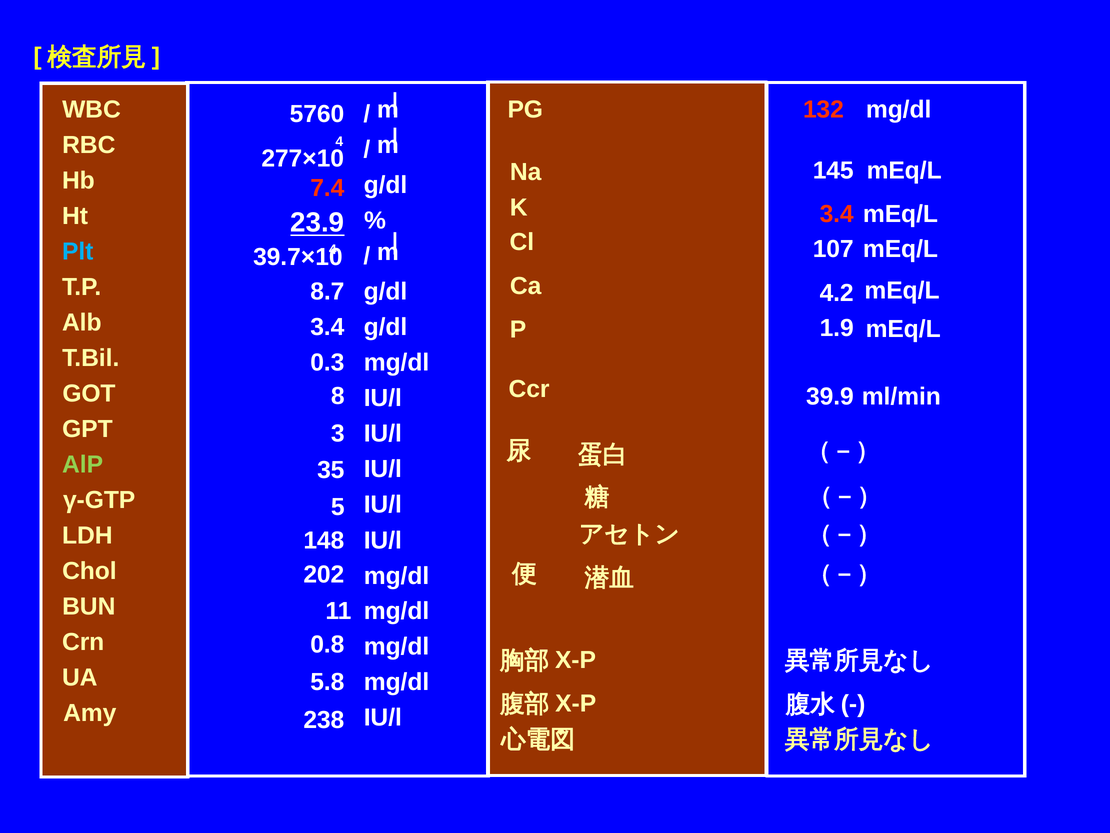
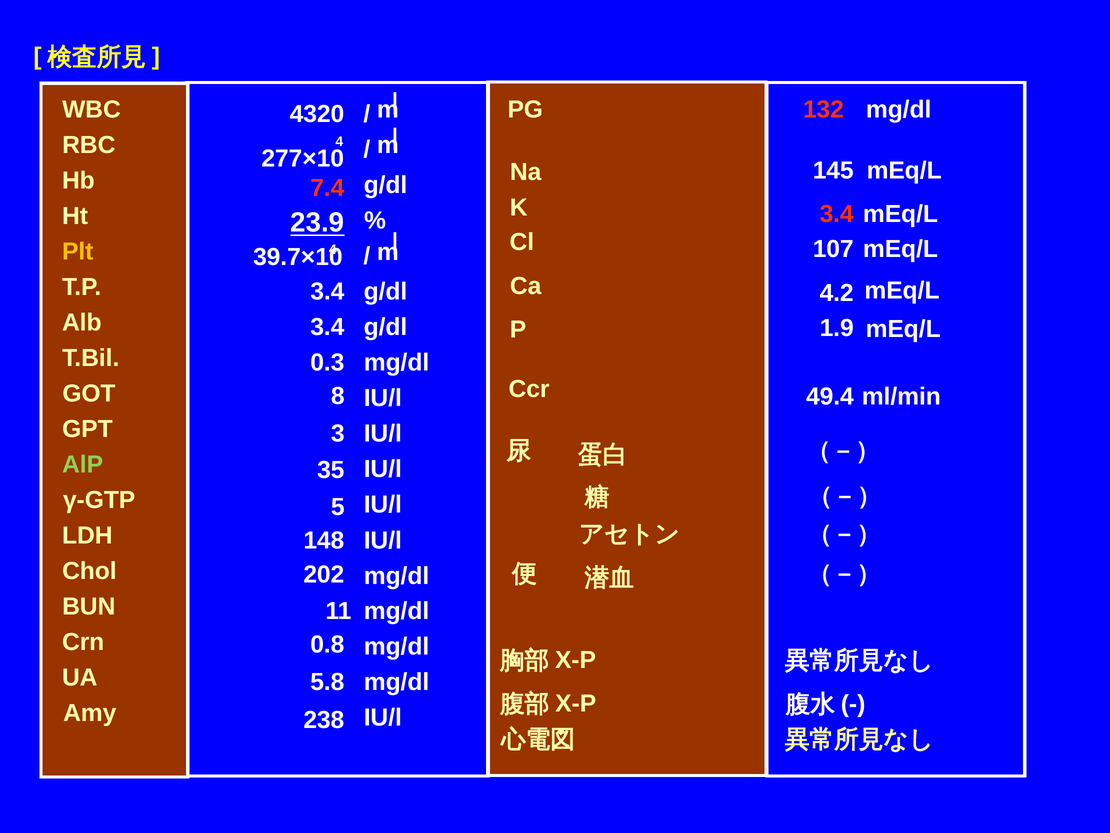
5760: 5760 -> 4320 (317, 114)
Plt colour: light blue -> yellow (78, 251)
8.7: 8.7 -> 3.4 (327, 292)
39.9: 39.9 -> 49.4 (830, 396)
